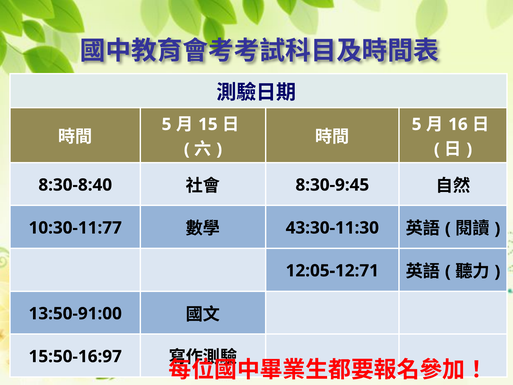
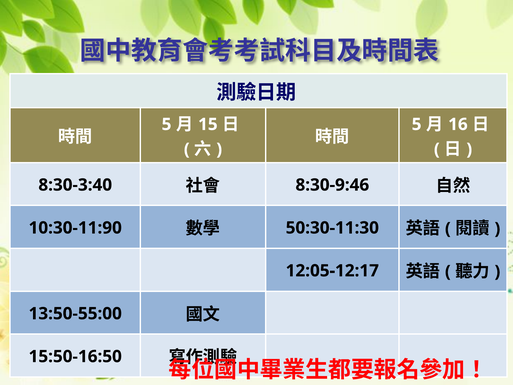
8:30-8:40: 8:30-8:40 -> 8:30-3:40 (75, 185)
8:30-9:45: 8:30-9:45 -> 8:30-9:46 (332, 185)
10:30-11:77: 10:30-11:77 -> 10:30-11:90 (75, 228)
43:30-11:30: 43:30-11:30 -> 50:30-11:30 (332, 228)
12:05-12:71: 12:05-12:71 -> 12:05-12:17 (332, 271)
13:50-91:00: 13:50-91:00 -> 13:50-55:00 (75, 313)
15:50-16:97: 15:50-16:97 -> 15:50-16:50 (75, 356)
